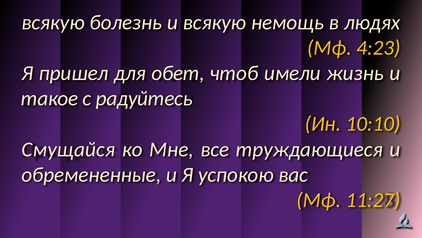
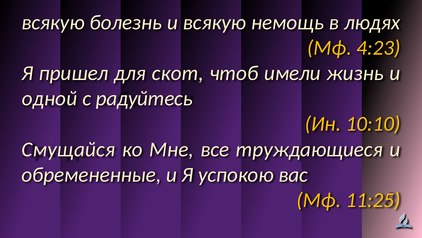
обет: обет -> скот (178, 73)
такое: такое -> одной (49, 98)
11:27: 11:27 -> 11:25 (373, 200)
